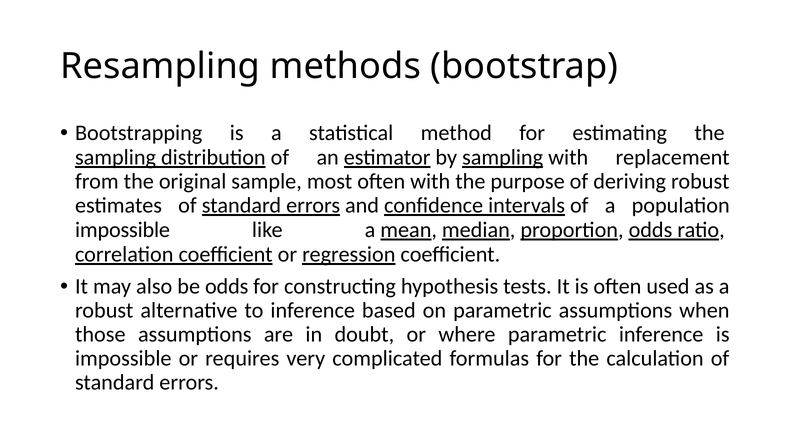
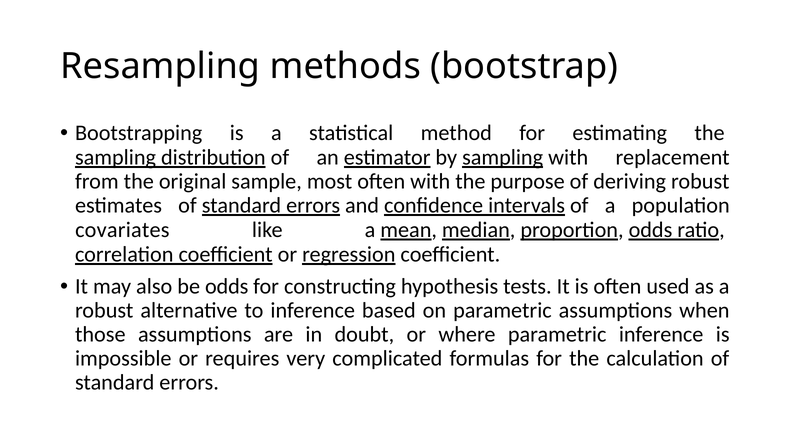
impossible: impossible -> covariates (122, 230)
